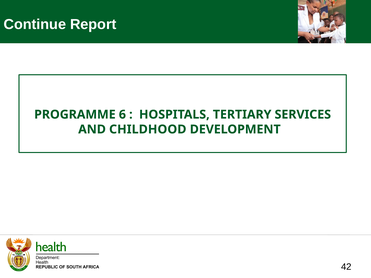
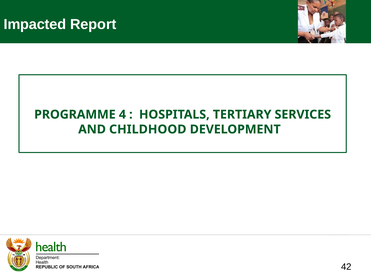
Continue: Continue -> Impacted (35, 24)
6: 6 -> 4 (122, 115)
